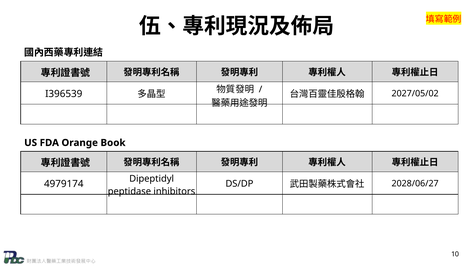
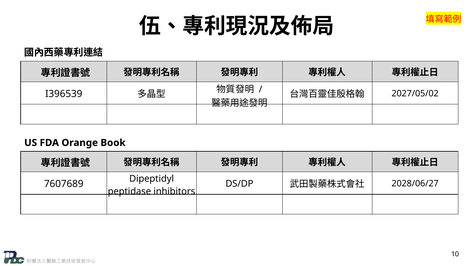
4979174: 4979174 -> 7607689 (64, 184)
